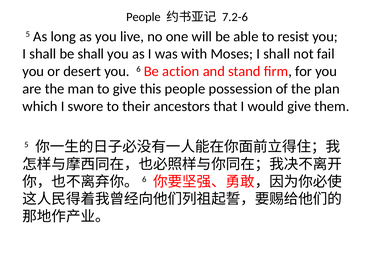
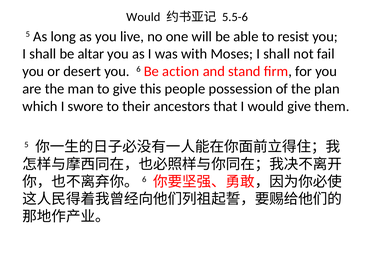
People: People -> Would (143, 17)
7.2-6: 7.2-6 -> 5.5-6 (235, 17)
be shall: shall -> altar (91, 54)
